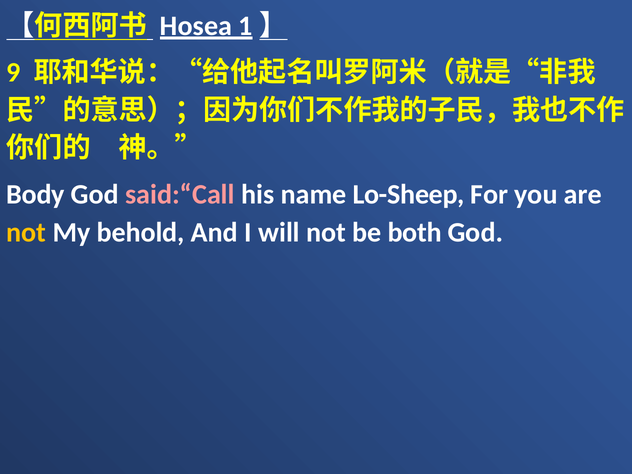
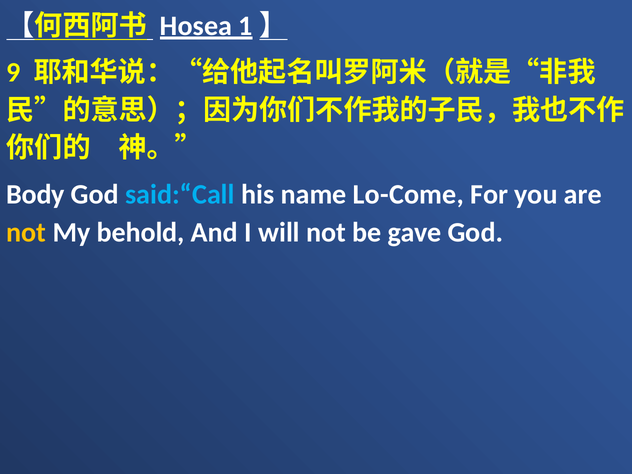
said:“Call colour: pink -> light blue (180, 195)
Lo-Sheep: Lo-Sheep -> Lo-Come (408, 195)
both: both -> gave (415, 232)
